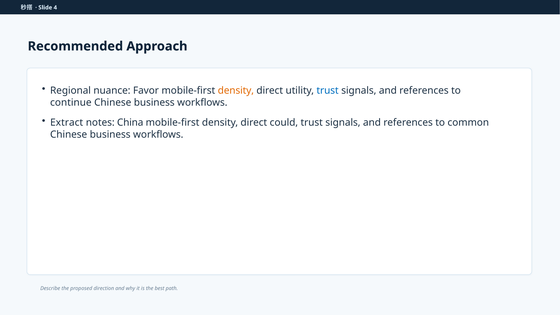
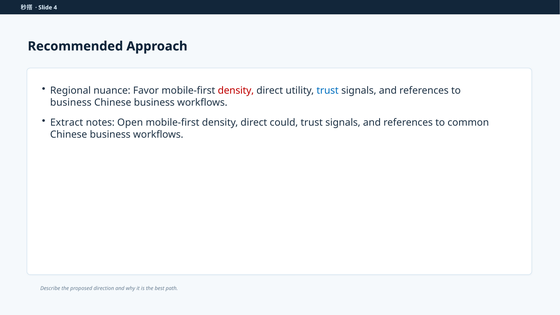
density colour: orange -> red (236, 91)
continue: continue -> business (71, 103)
China: China -> Open (130, 123)
